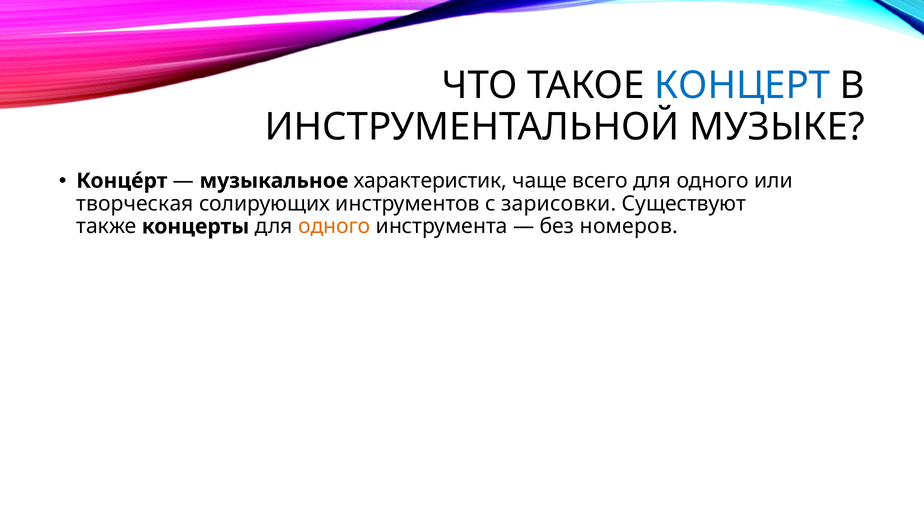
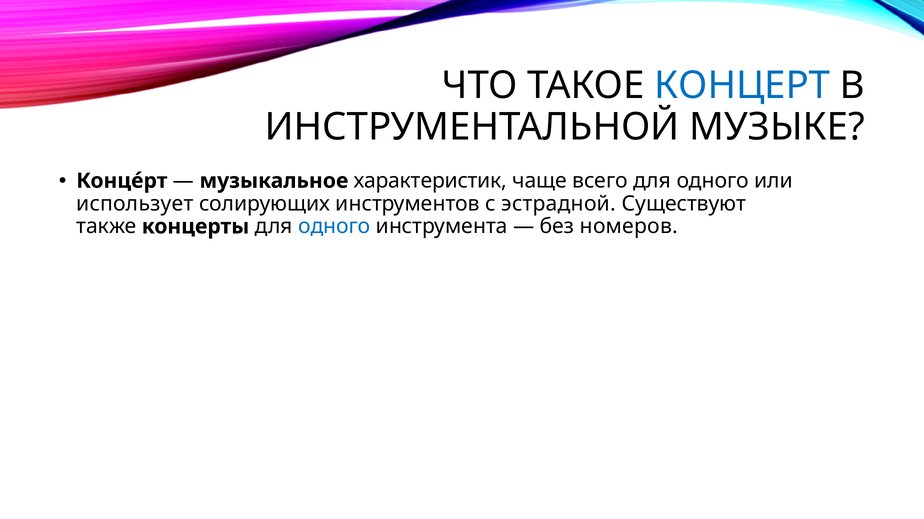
творческая: творческая -> использует (135, 204)
зарисовки: зарисовки -> эстрадной (559, 204)
одного colour: orange -> blue (334, 227)
